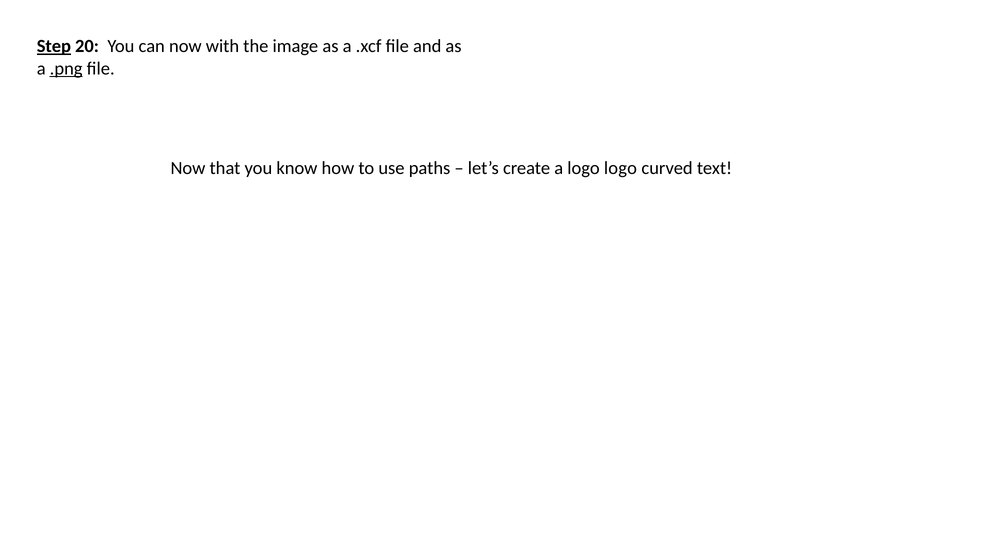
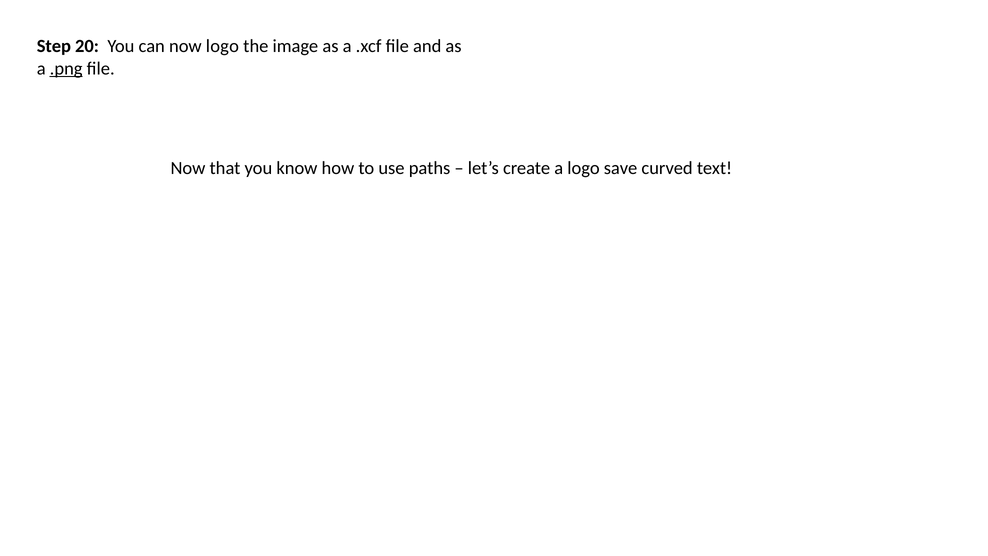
Step underline: present -> none (54, 46)
now with: with -> logo (222, 46)
logo logo: logo -> save (621, 168)
